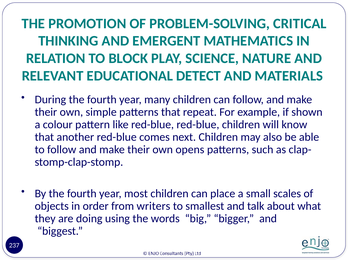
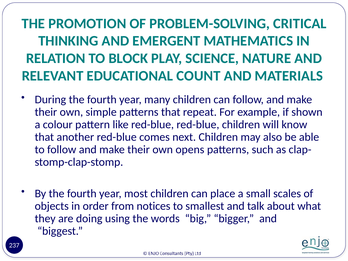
DETECT: DETECT -> COUNT (198, 76)
writers: writers -> notices (154, 206)
